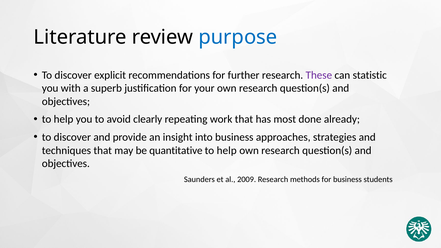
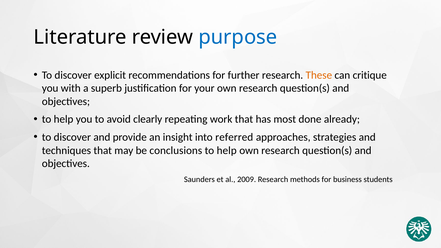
These colour: purple -> orange (319, 75)
statistic: statistic -> critique (370, 75)
into business: business -> referred (234, 137)
quantitative: quantitative -> conclusions (176, 150)
